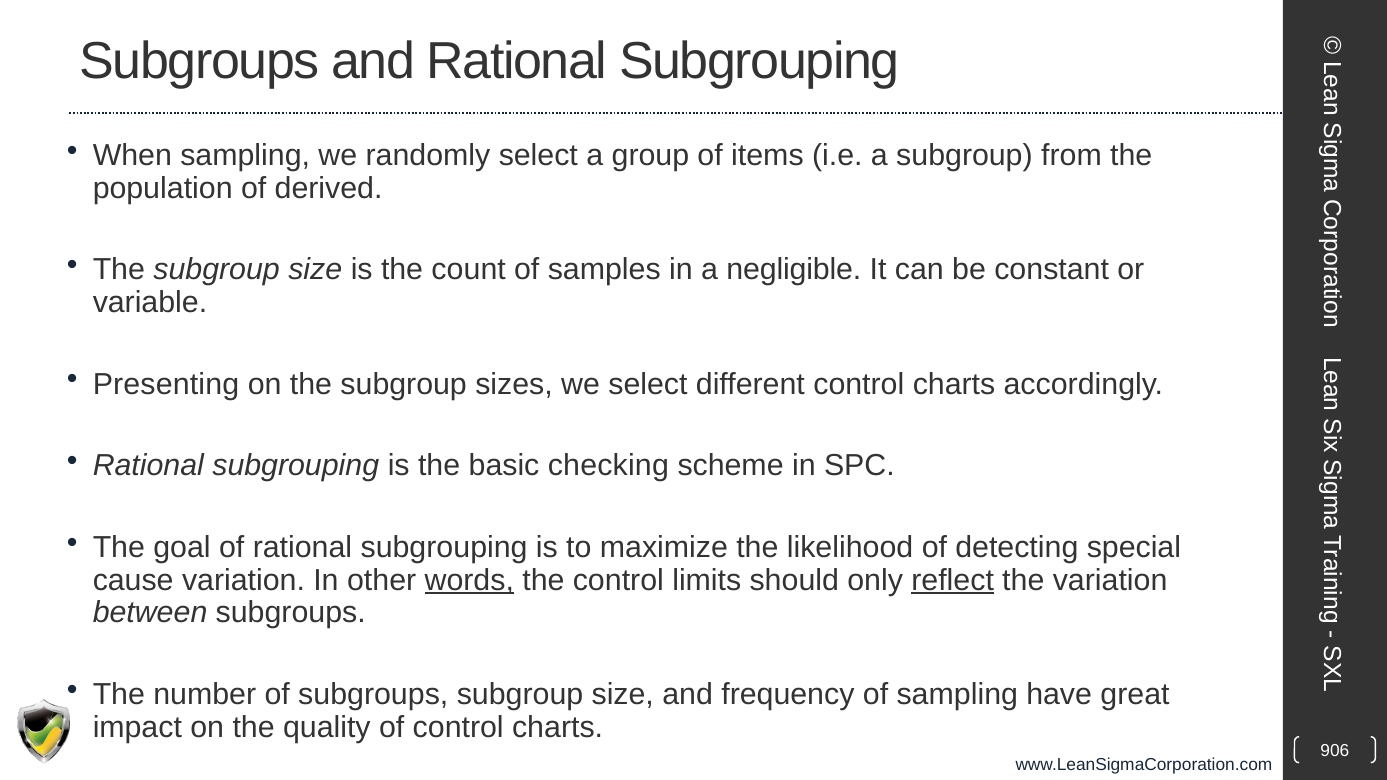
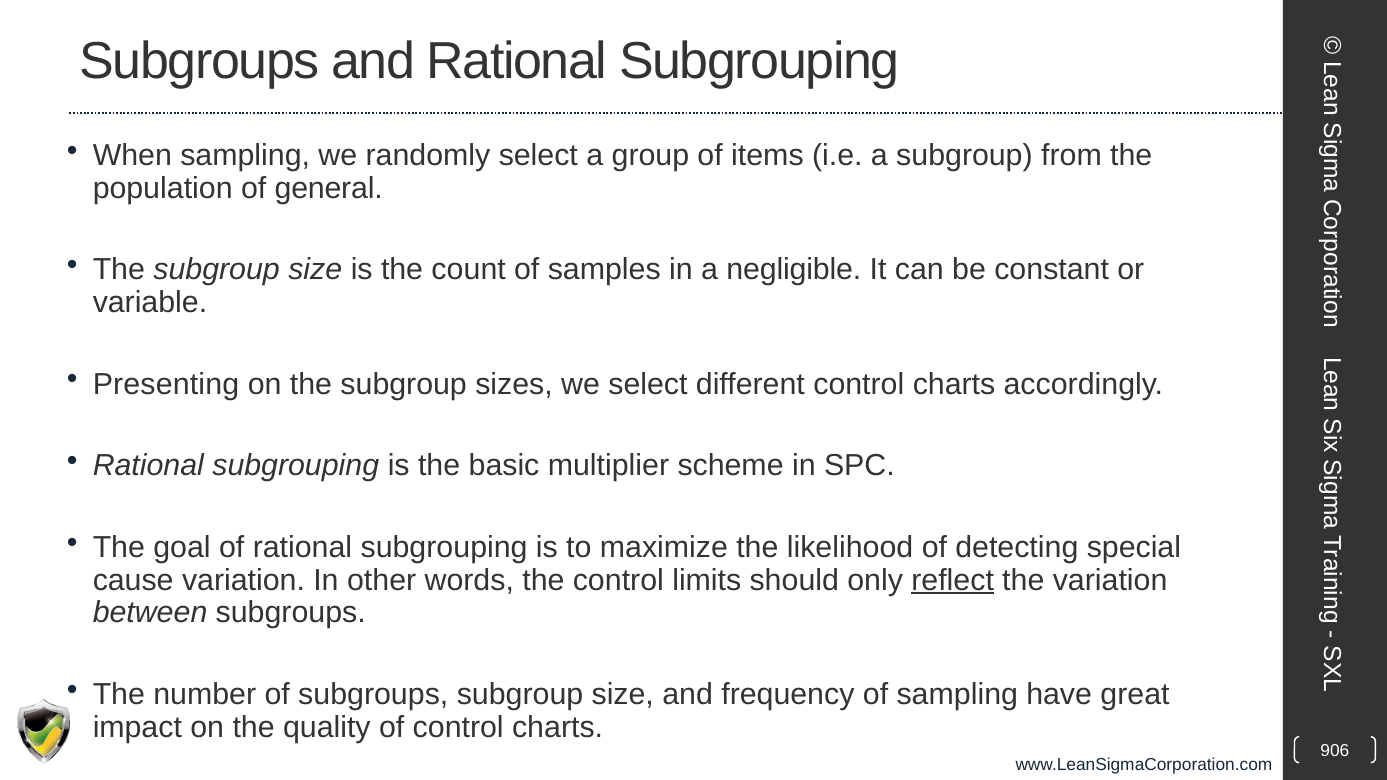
derived: derived -> general (329, 188)
checking: checking -> multiplier (608, 466)
words underline: present -> none (469, 580)
